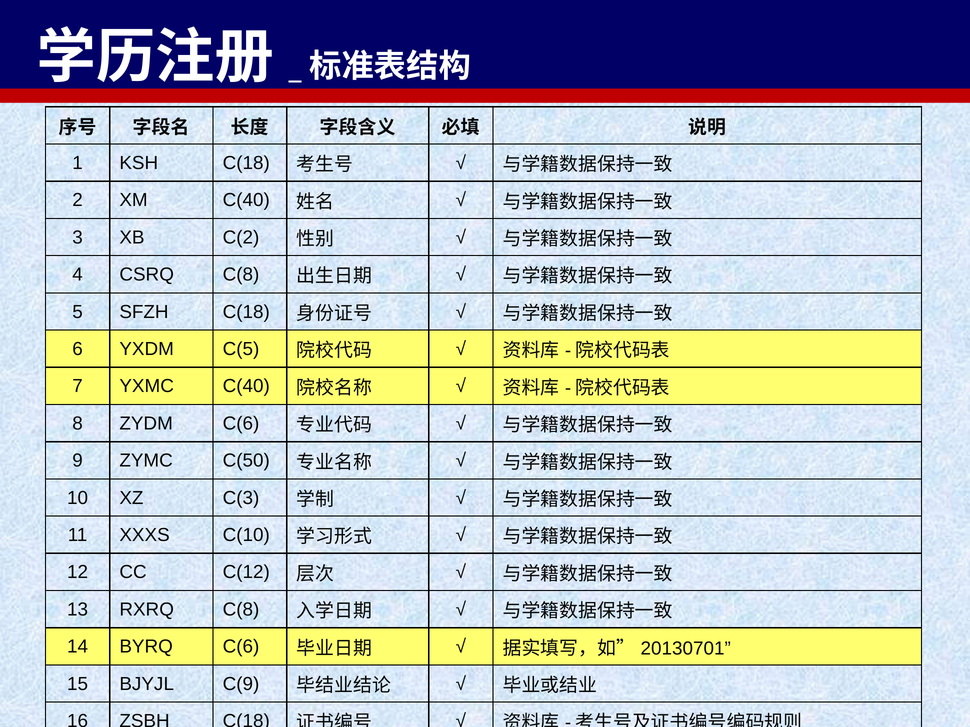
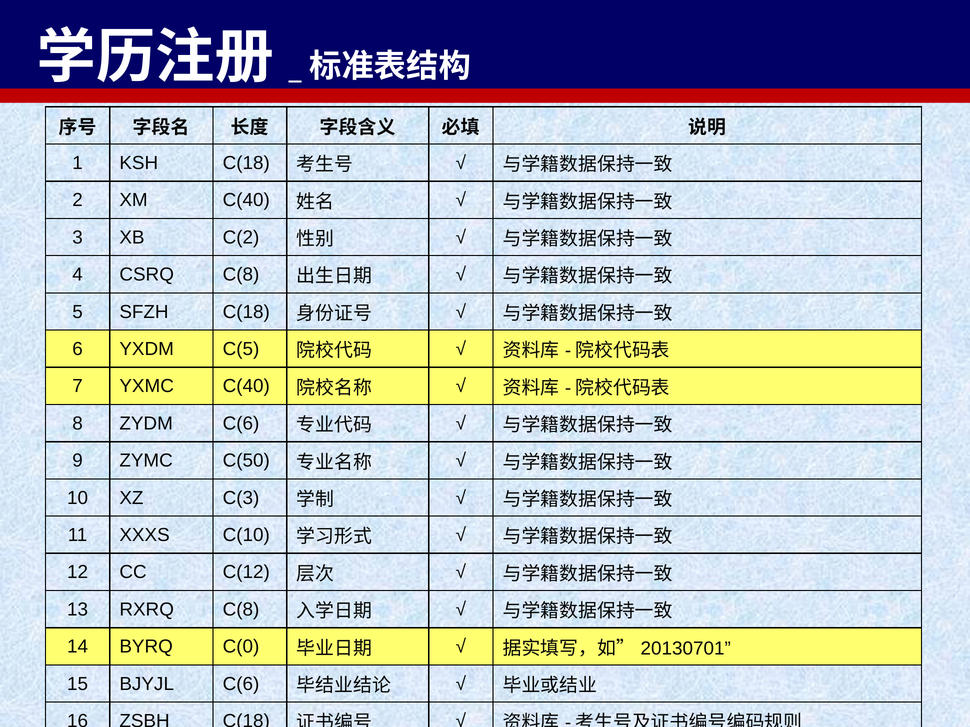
BYRQ C(6: C(6 -> C(0 (241, 647)
BJYJL C(9: C(9 -> C(6 (241, 684)
